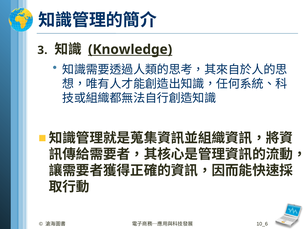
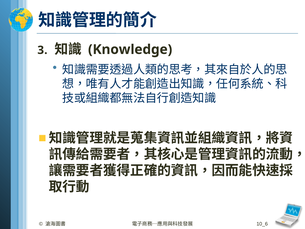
Knowledge underline: present -> none (130, 49)
